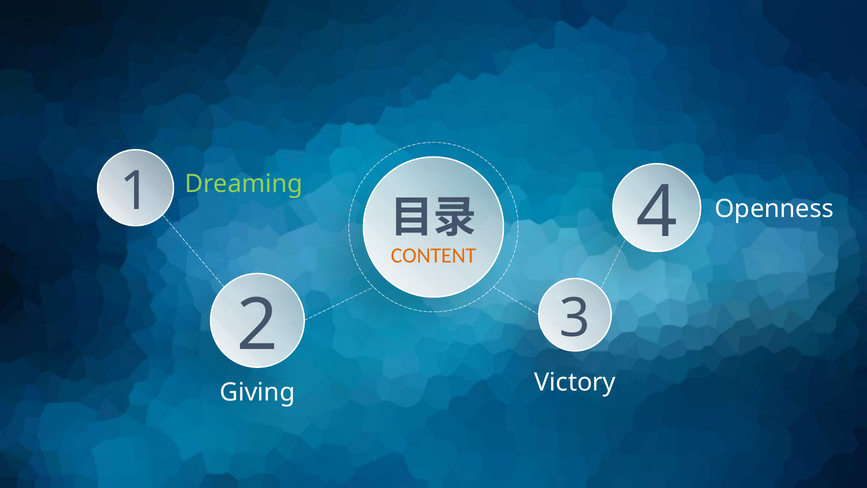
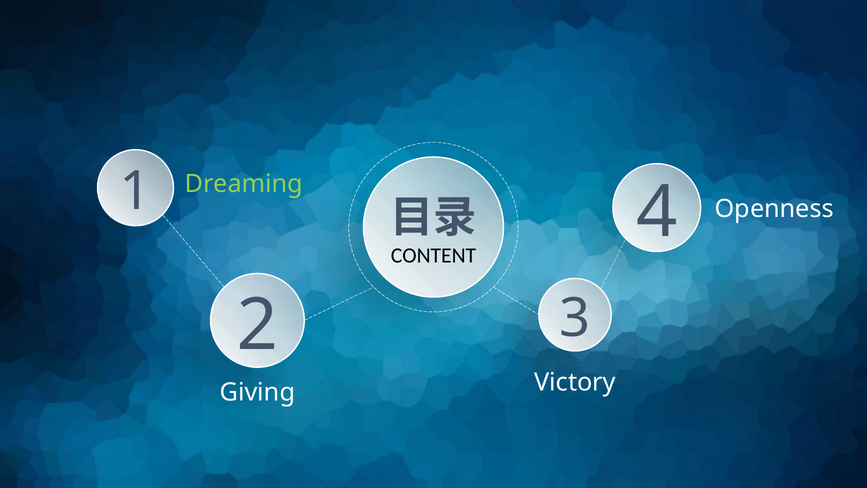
CONTENT colour: orange -> black (433, 255)
